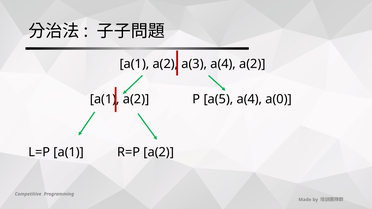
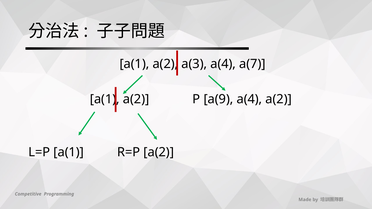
a(4 a(2: a(2 -> a(7 (252, 64)
a(5: a(5 -> a(9 (218, 99)
a(4 a(0: a(0 -> a(2 (279, 99)
